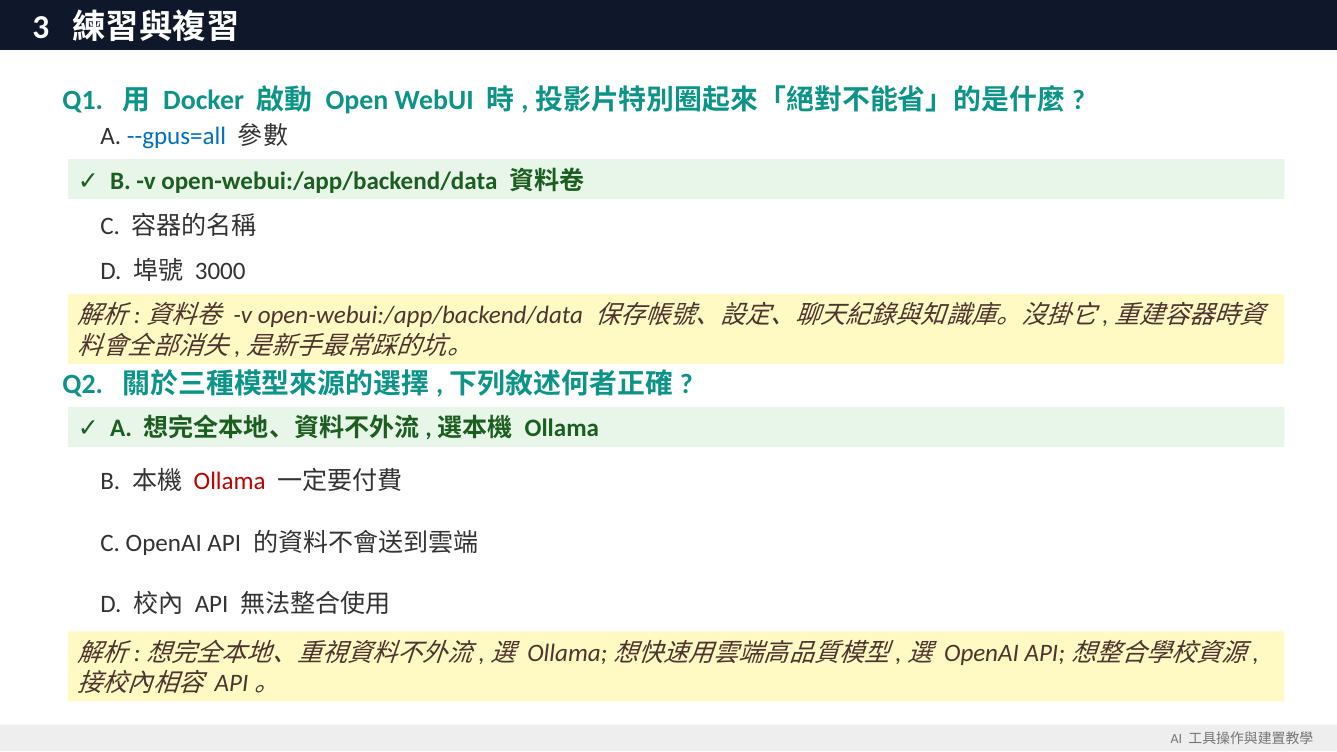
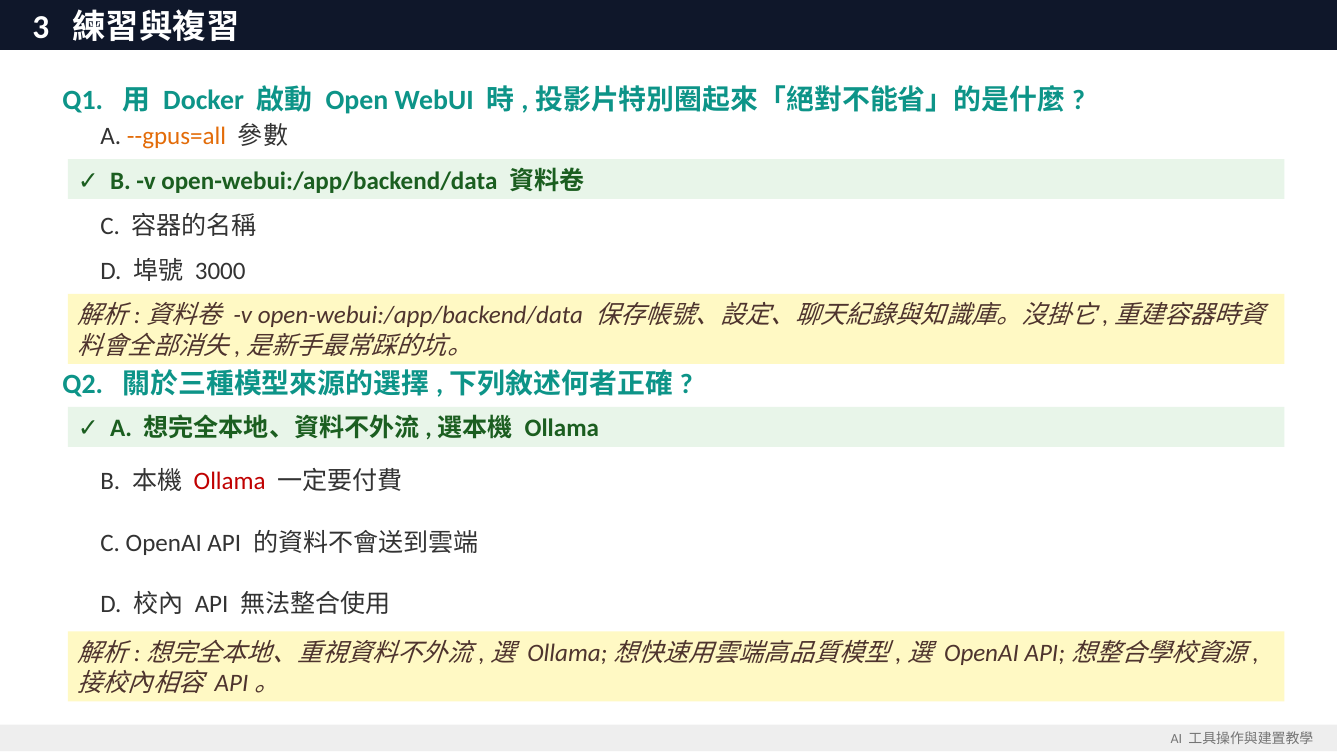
--gpus=all colour: blue -> orange (177, 136)
